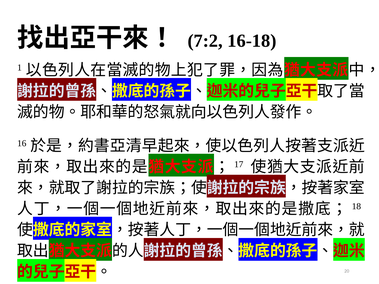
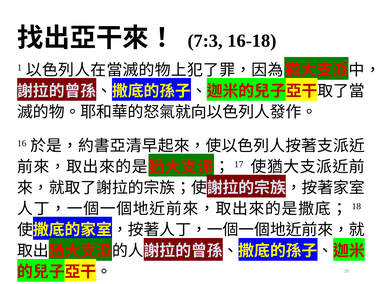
7:2: 7:2 -> 7:3 (205, 41)
